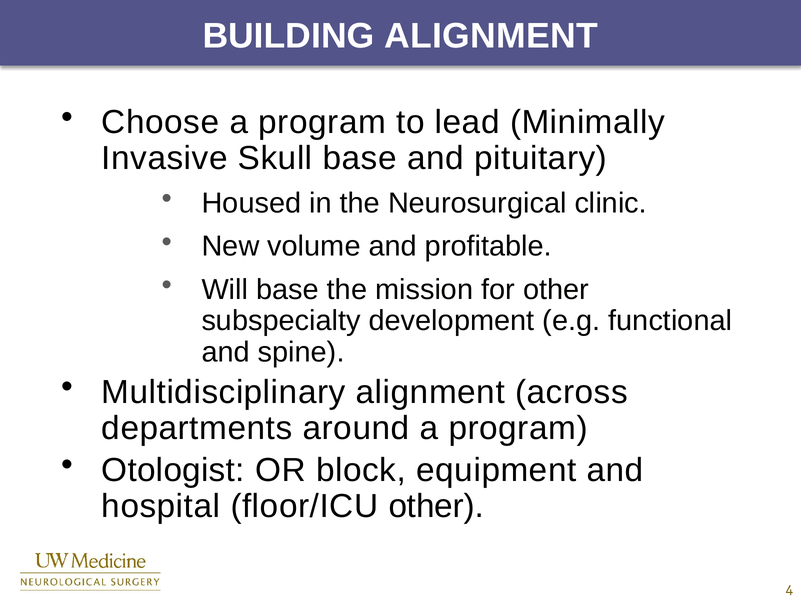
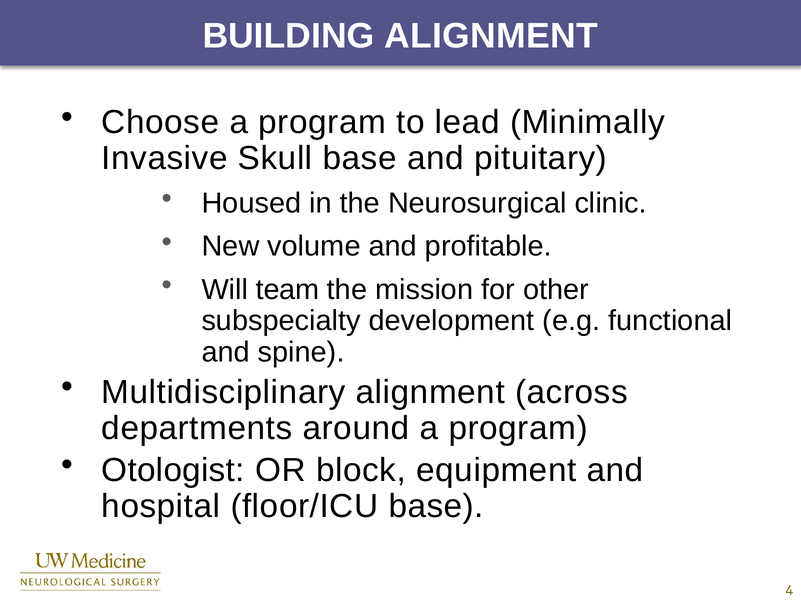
Will base: base -> team (288, 290)
floor/ICU other: other -> base (436, 507)
